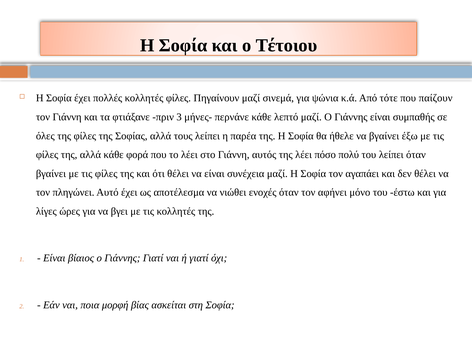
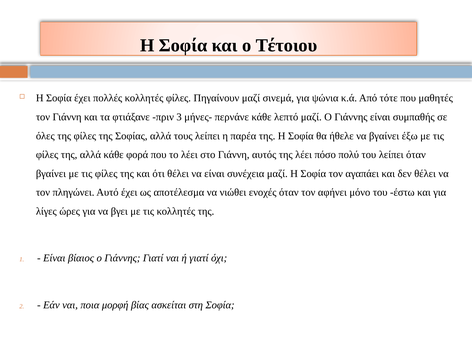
παίζουν: παίζουν -> μαθητές (436, 98)
